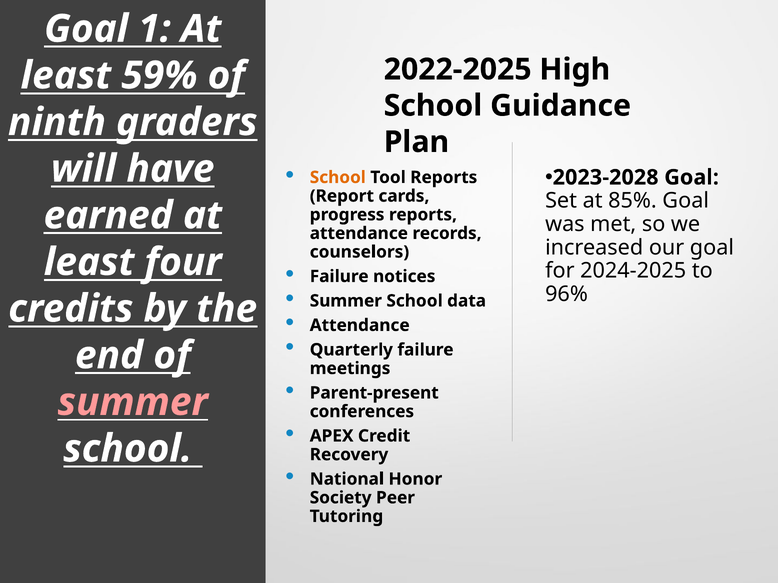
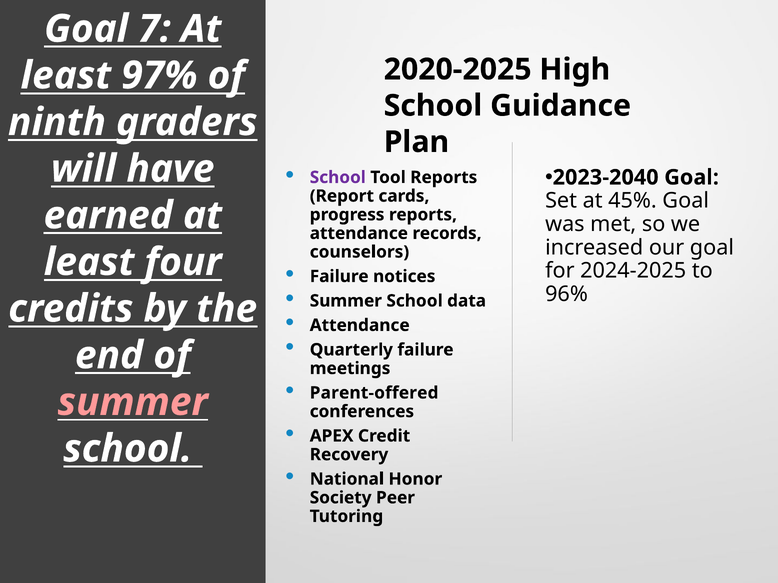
1: 1 -> 7 (155, 29)
2022-2025: 2022-2025 -> 2020-2025 (458, 69)
59%: 59% -> 97% (159, 76)
School colour: orange -> purple (338, 178)
2023-2028: 2023-2028 -> 2023-2040 (606, 178)
85%: 85% -> 45% (632, 201)
Parent-present: Parent-present -> Parent-offered (374, 393)
